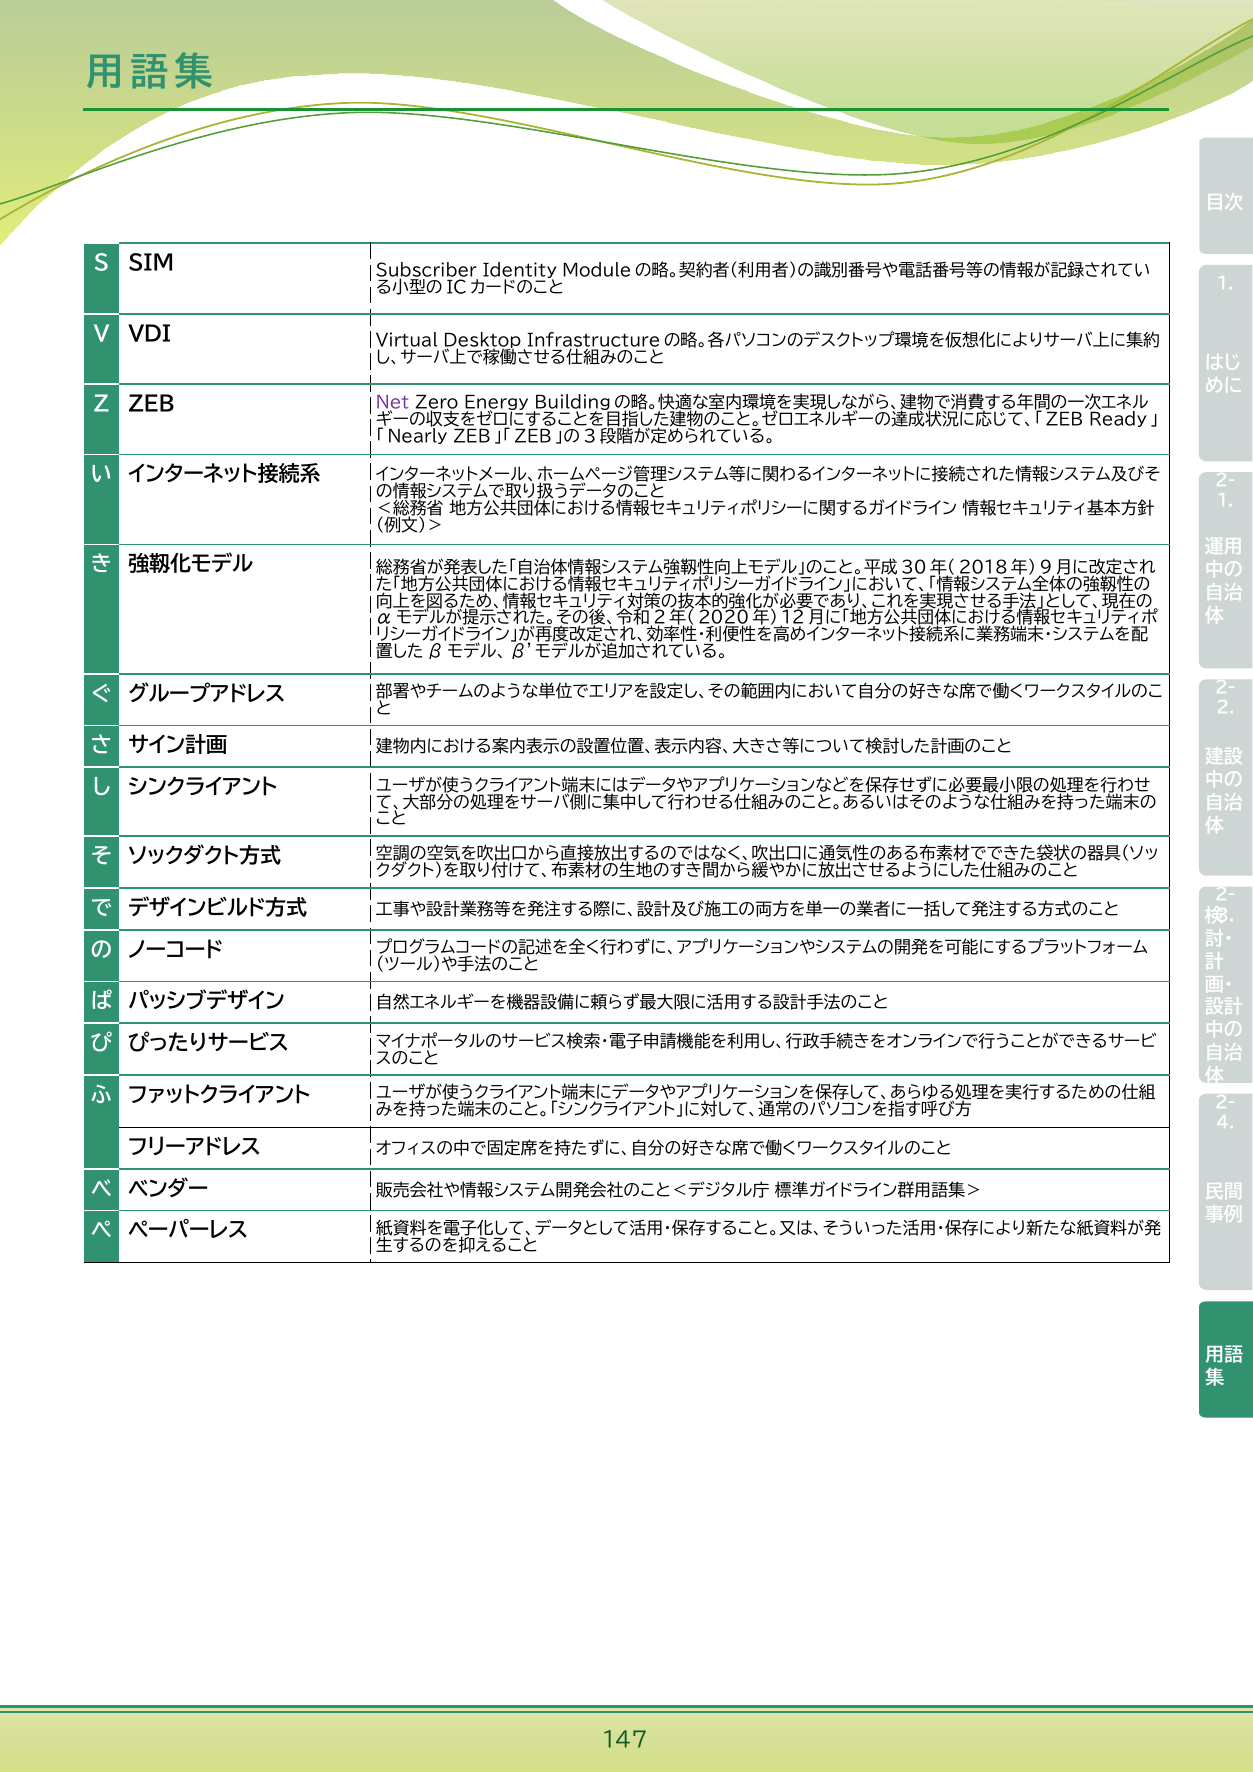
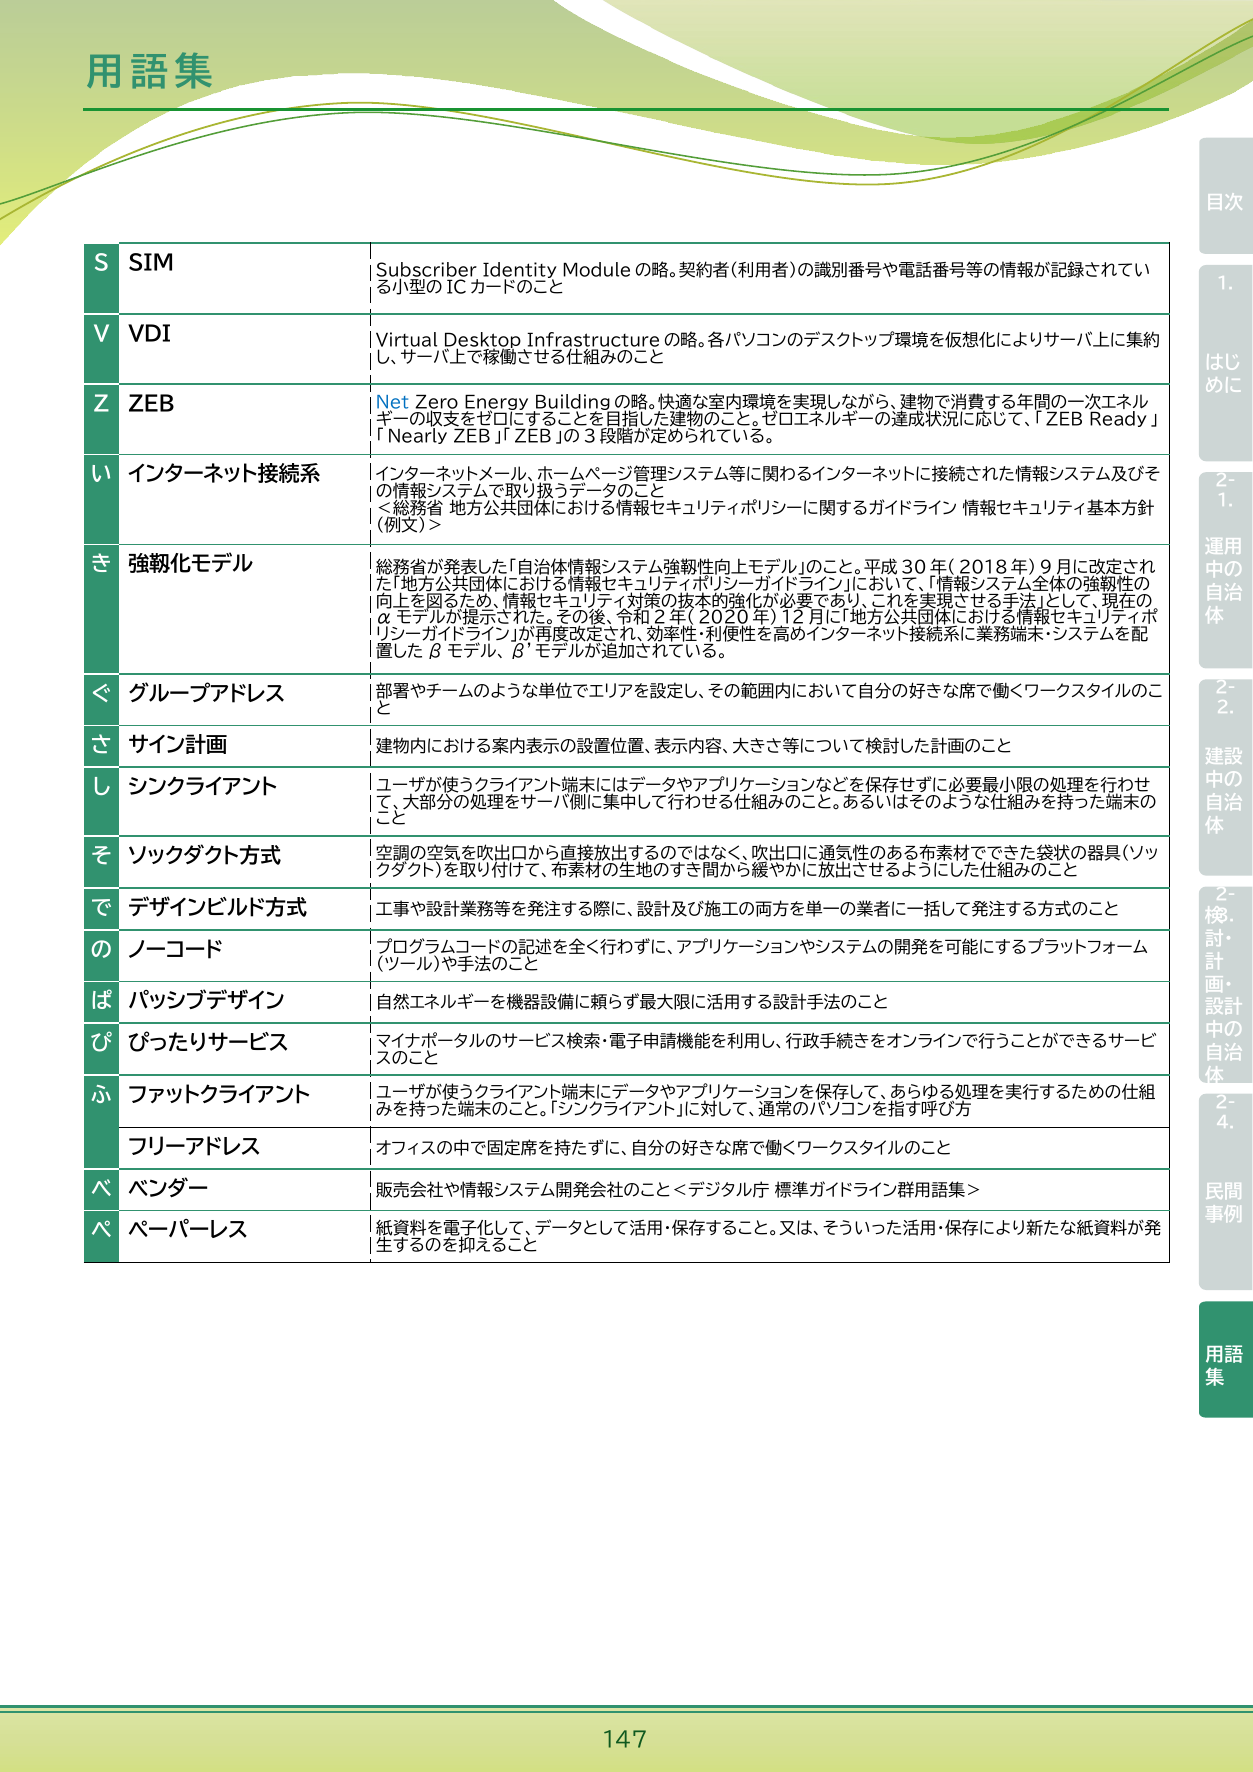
Net colour: purple -> blue (393, 403)
